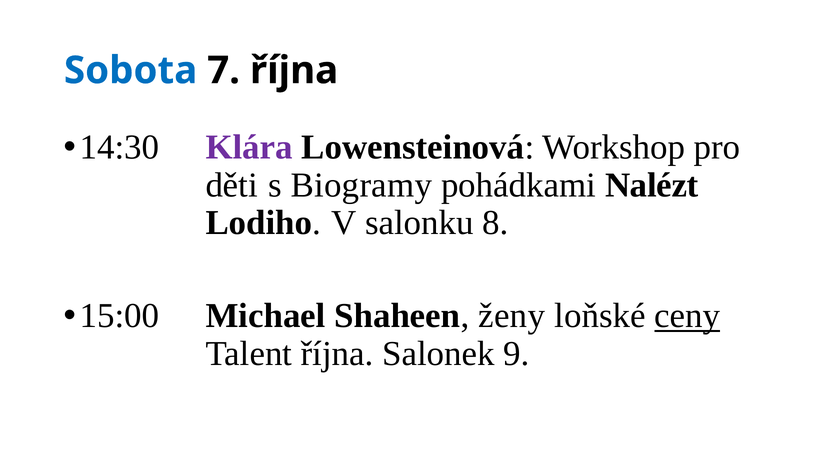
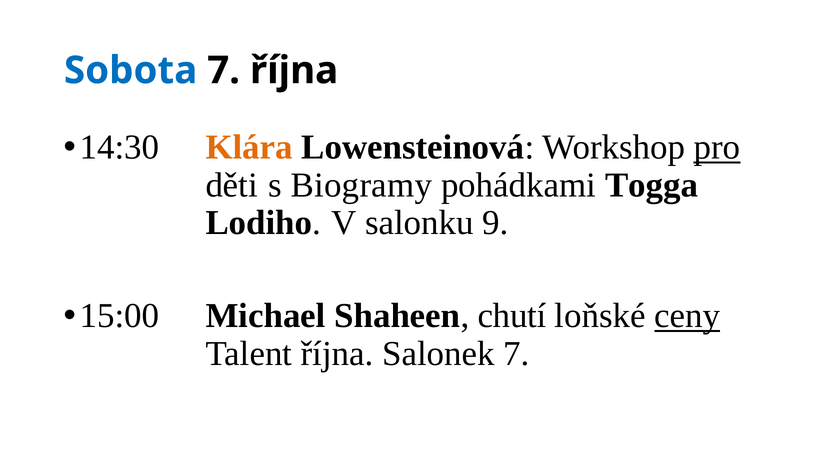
Klára colour: purple -> orange (249, 147)
pro underline: none -> present (717, 147)
Nalézt: Nalézt -> Togga (652, 185)
8: 8 -> 9 (496, 223)
ženy: ženy -> chutí (512, 316)
Salonek 9: 9 -> 7 (516, 354)
